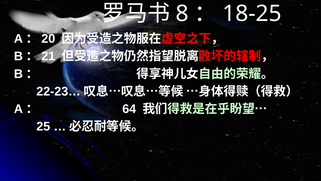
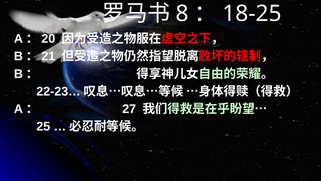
64: 64 -> 27 (129, 109)
